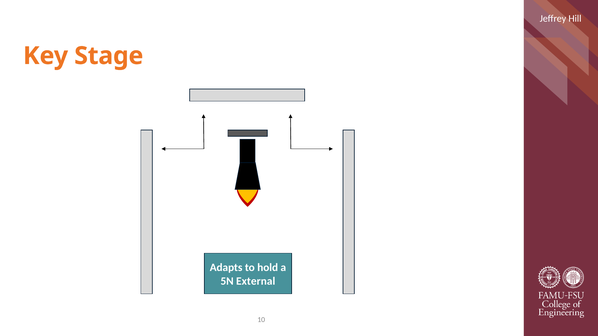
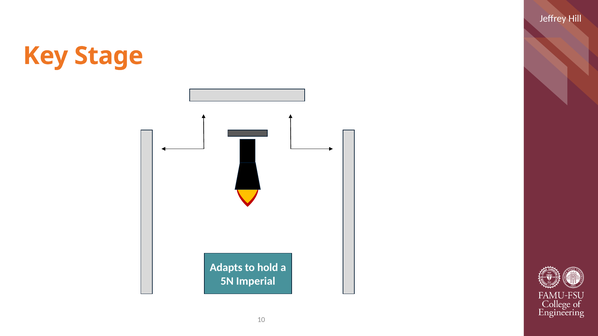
External: External -> Imperial (256, 281)
